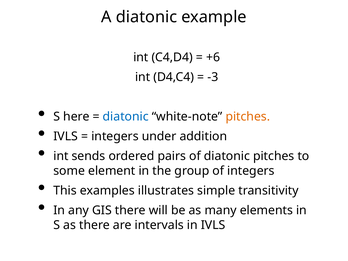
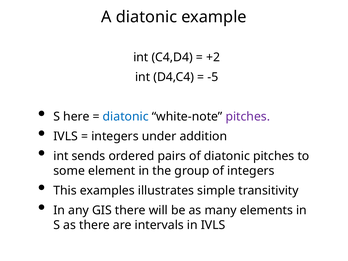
+6: +6 -> +2 (213, 57)
-3: -3 -> -5 (213, 77)
pitches colour: orange -> purple (248, 117)
